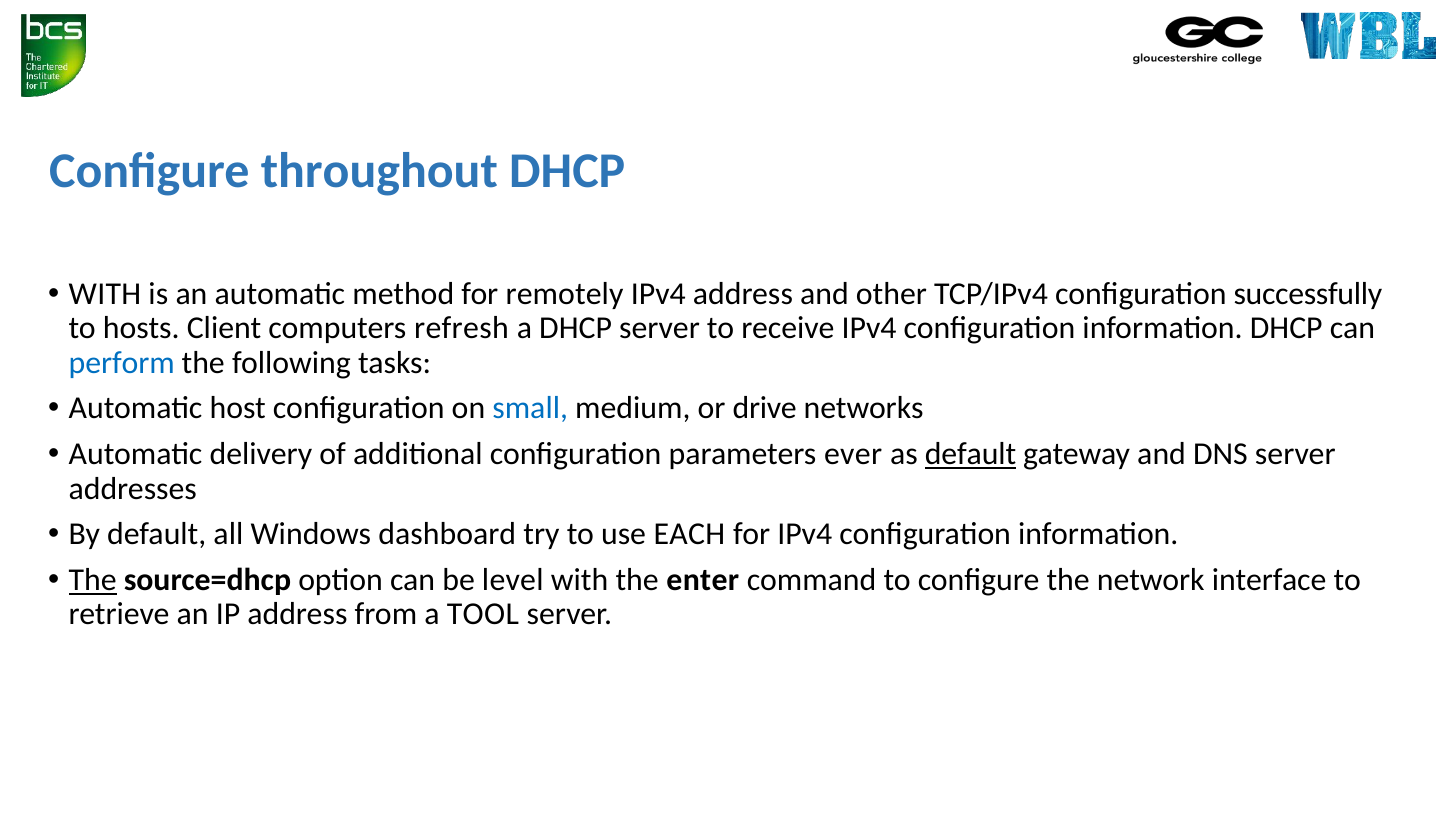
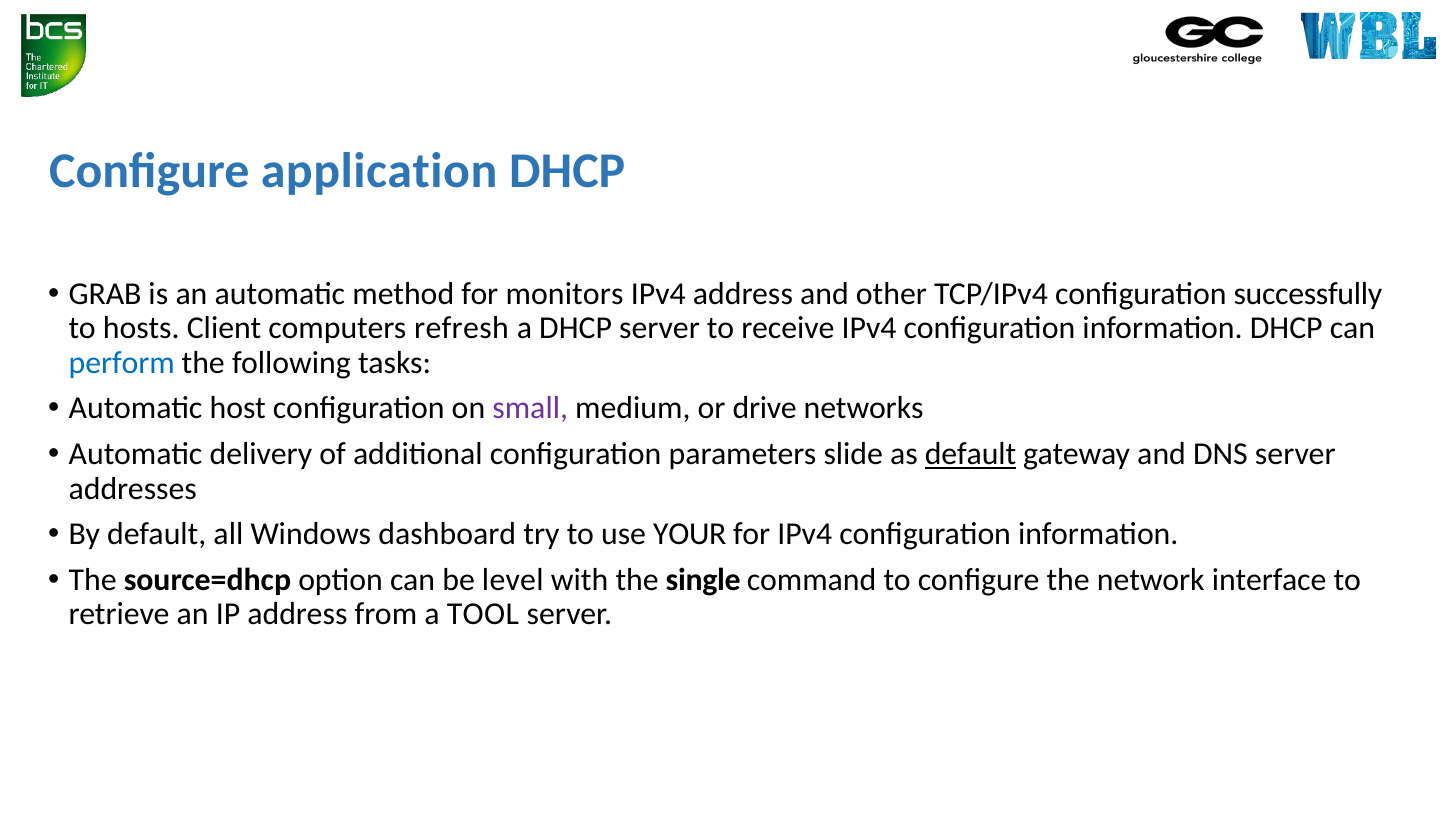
throughout: throughout -> application (379, 171)
WITH: WITH -> GRAB (105, 294)
remotely: remotely -> monitors (565, 294)
small colour: blue -> purple (530, 409)
ever: ever -> slide (853, 454)
EACH: EACH -> YOUR (690, 535)
The underline: present -> none (93, 580)
enter: enter -> single (703, 580)
